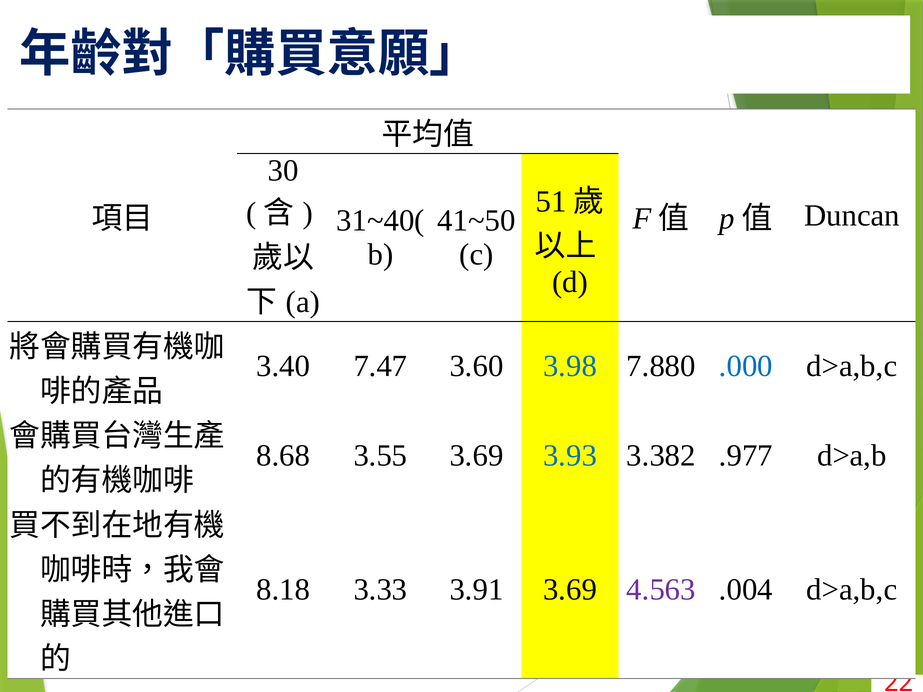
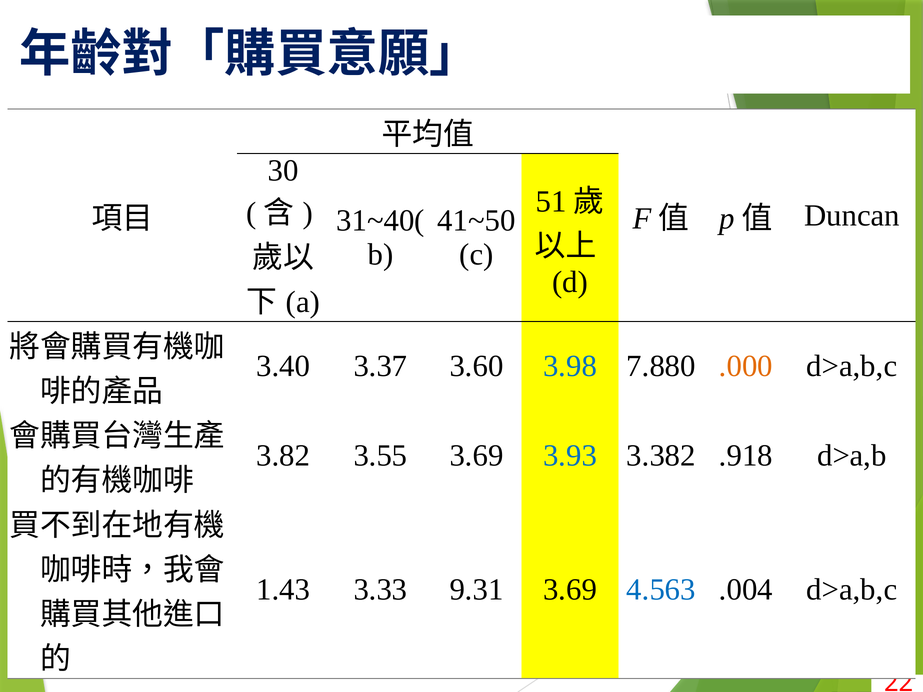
7.47: 7.47 -> 3.37 (380, 366)
.000 colour: blue -> orange (746, 366)
8.68: 8.68 -> 3.82 (283, 456)
.977: .977 -> .918 (746, 456)
8.18: 8.18 -> 1.43 (283, 590)
3.91: 3.91 -> 9.31 (476, 590)
4.563 colour: purple -> blue (661, 590)
